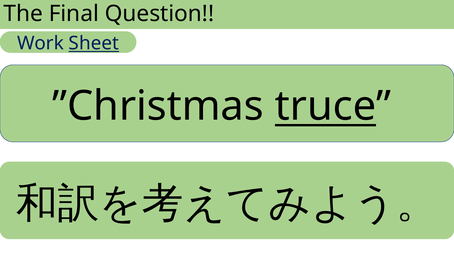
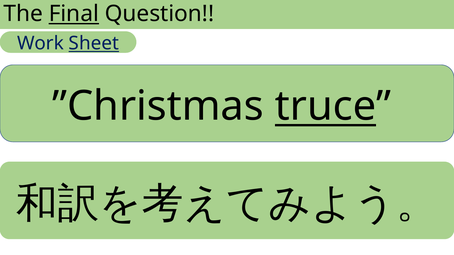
Final underline: none -> present (74, 14)
